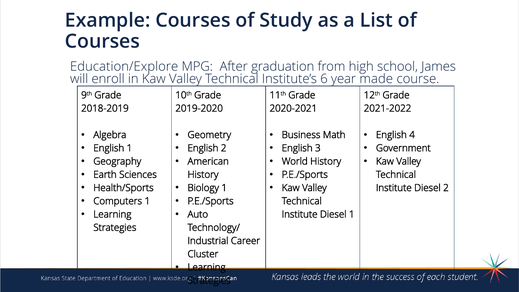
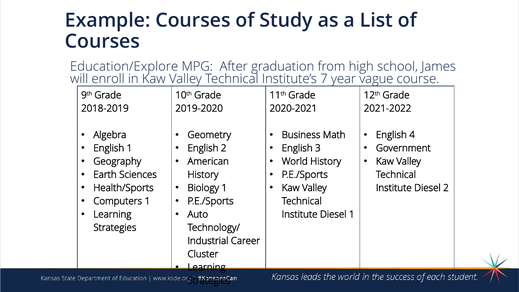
6: 6 -> 7 (324, 79)
made: made -> vague (376, 79)
